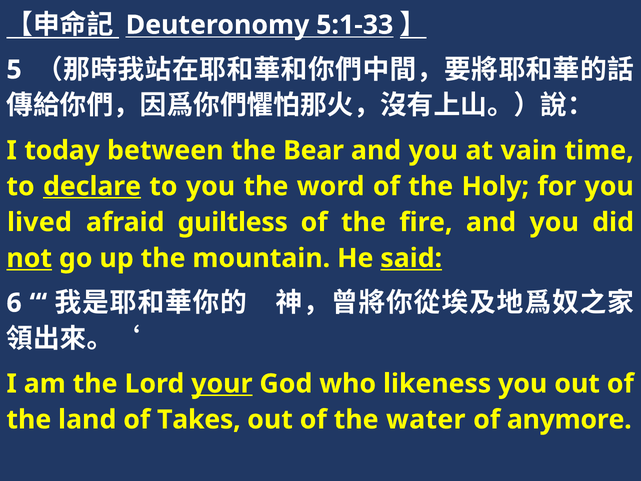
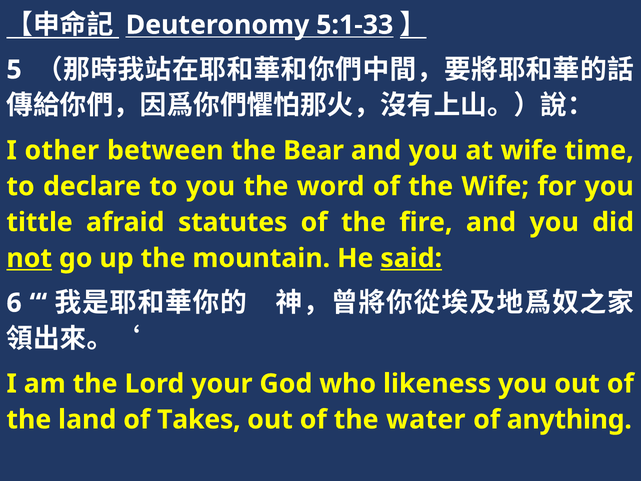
today: today -> other (62, 150)
at vain: vain -> wife (529, 150)
declare underline: present -> none (92, 186)
the Holy: Holy -> Wife (495, 186)
lived: lived -> tittle (40, 222)
guiltless: guiltless -> statutes (233, 222)
your underline: present -> none (222, 384)
anymore: anymore -> anything (569, 419)
